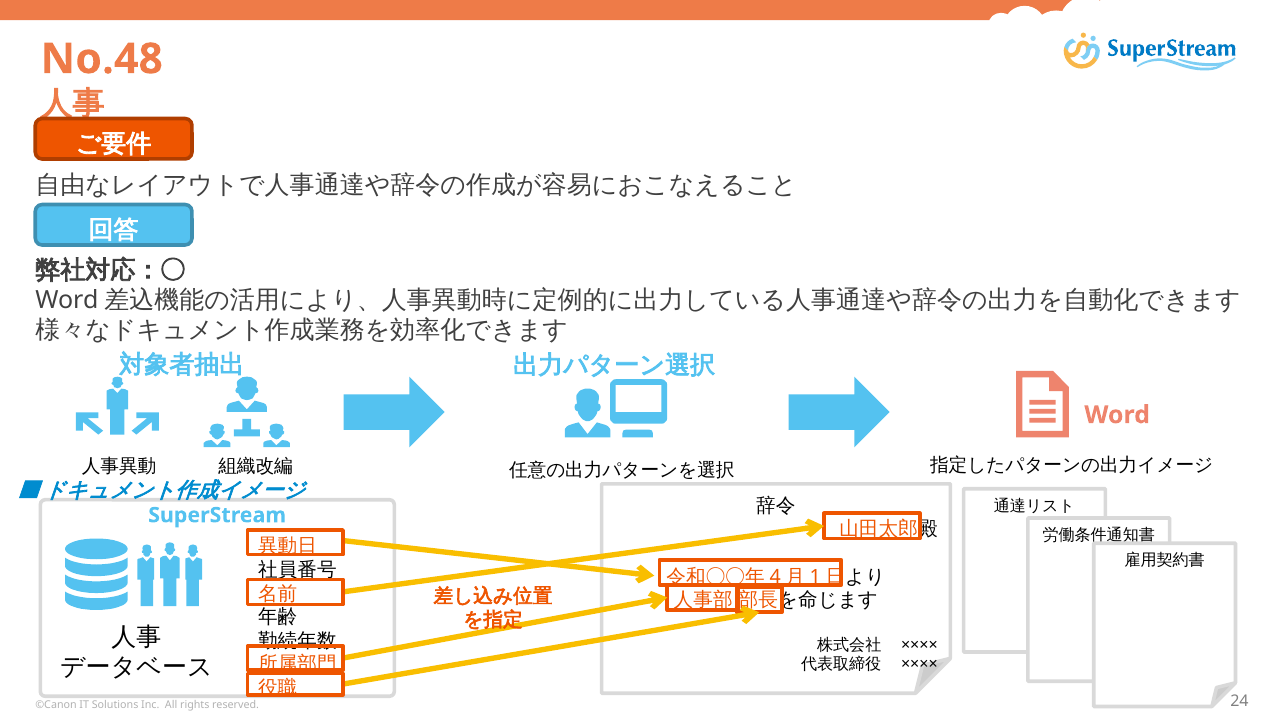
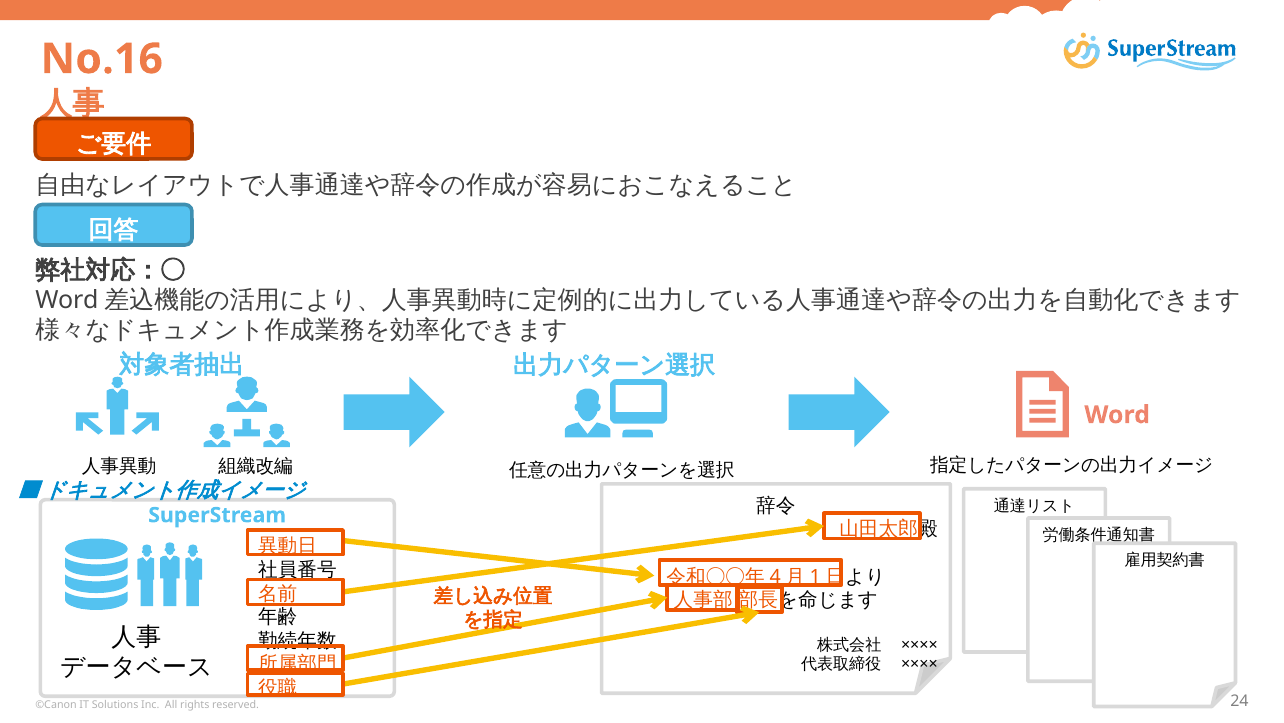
No.48: No.48 -> No.16 (102, 59)
